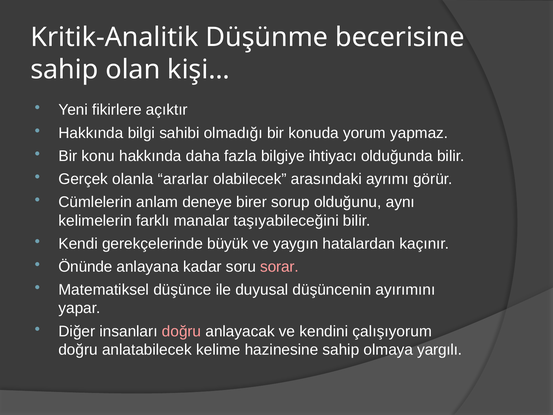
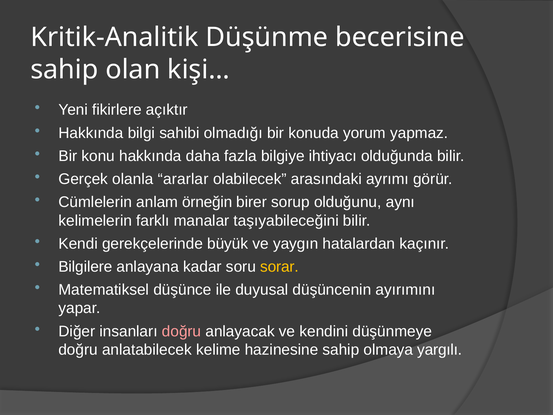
deneye: deneye -> örneğin (207, 202)
Önünde: Önünde -> Bilgilere (85, 267)
sorar colour: pink -> yellow (279, 267)
çalışıyorum: çalışıyorum -> düşünmeye (392, 331)
